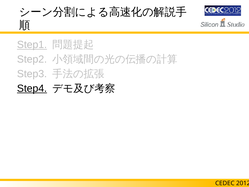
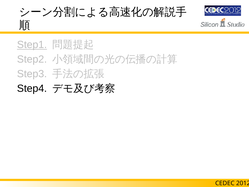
Step4 underline: present -> none (32, 88)
